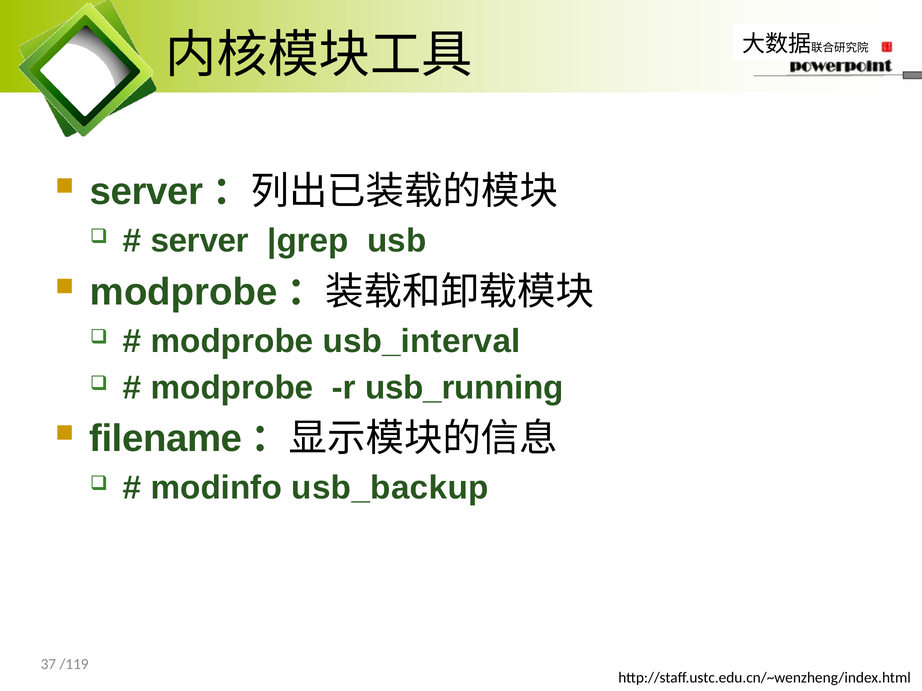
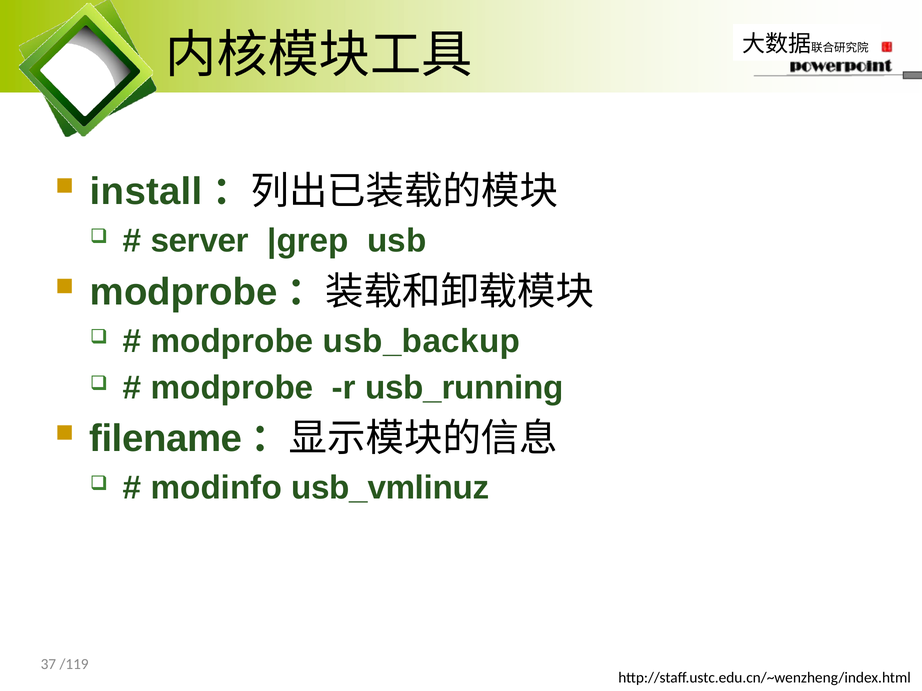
server: server -> install (146, 192)
usb_interval: usb_interval -> usb_backup (421, 341)
usb_backup: usb_backup -> usb_vmlinuz (390, 488)
